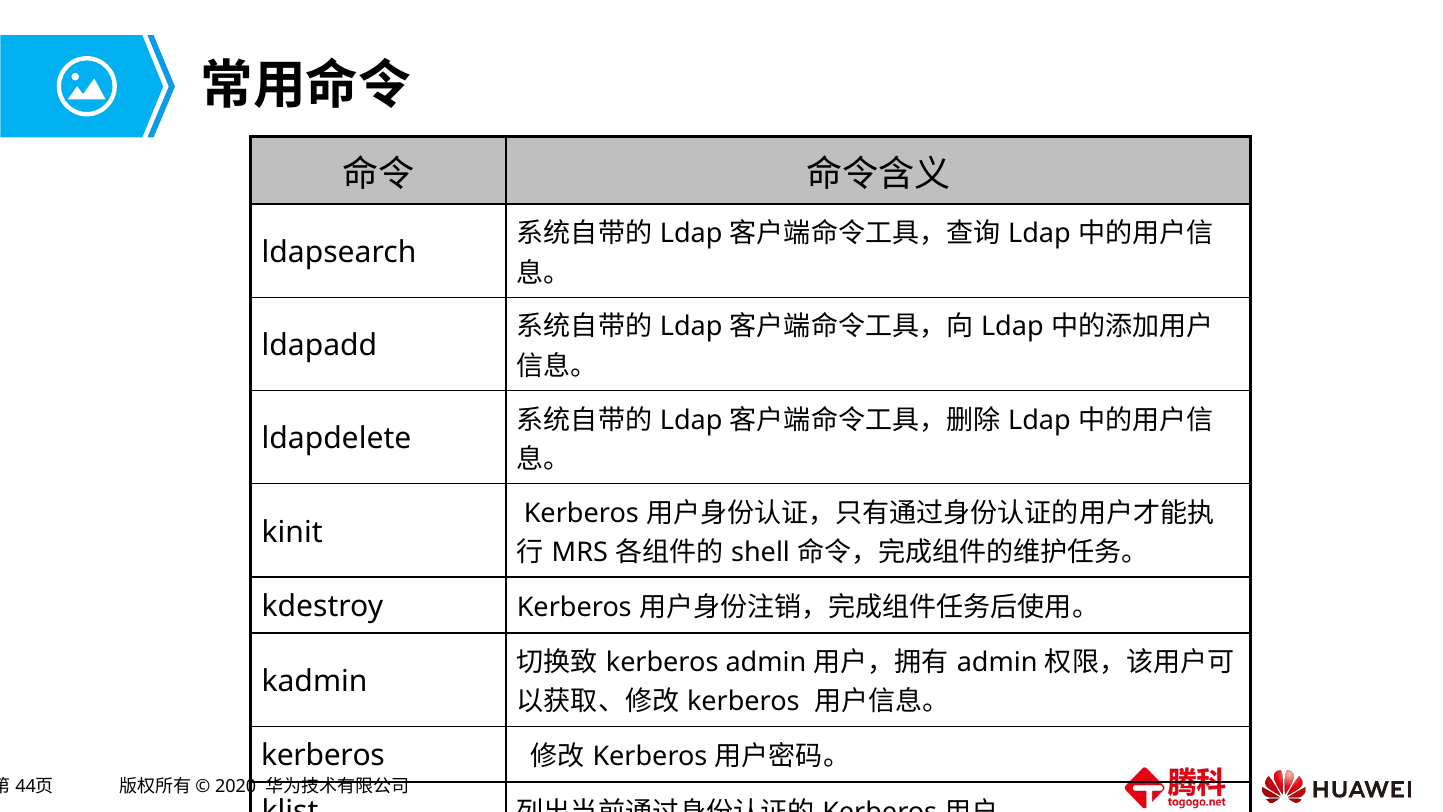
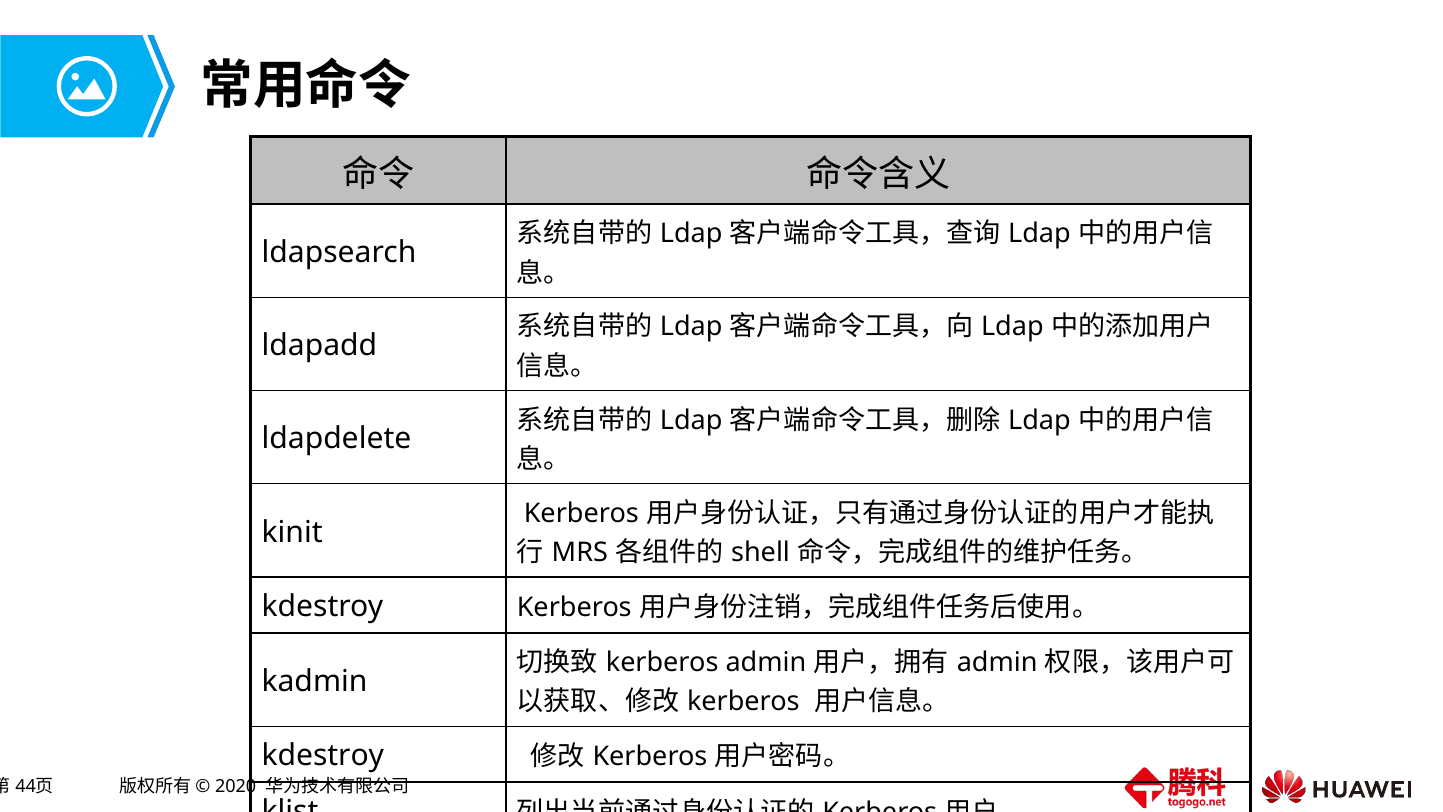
kerberos: kerberos -> kdestroy (323, 756)
